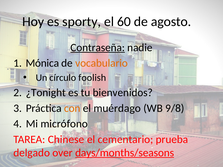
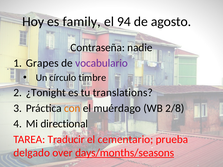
sporty: sporty -> family (82, 22)
60: 60 -> 94 (124, 22)
Contraseña underline: present -> none (98, 48)
Mónica: Mónica -> Grapes (42, 63)
vocabulario colour: orange -> purple (102, 63)
foolish: foolish -> timbre (92, 78)
bienvenidos: bienvenidos -> translations (123, 93)
9/8: 9/8 -> 2/8 (175, 108)
micrófono: micrófono -> directional (64, 124)
Chinese: Chinese -> Traducir (66, 140)
